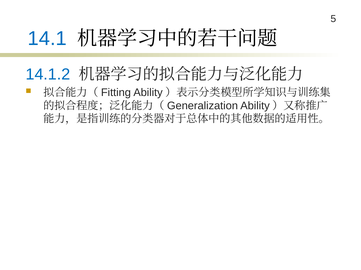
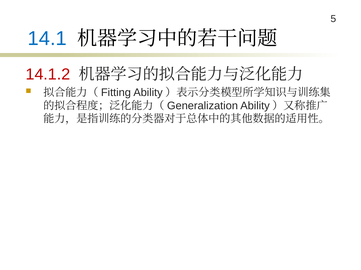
14.1.2 colour: blue -> red (48, 75)
